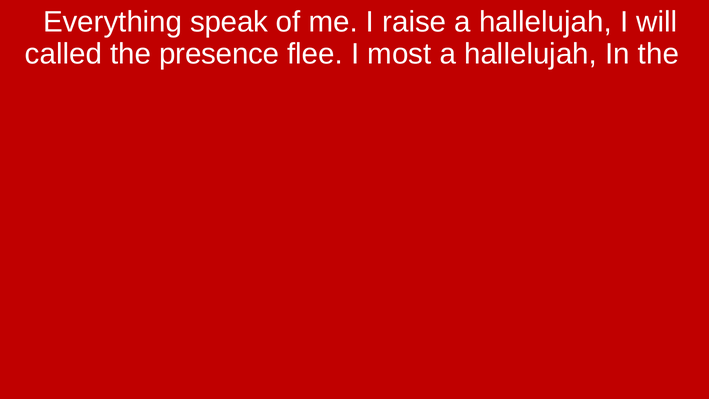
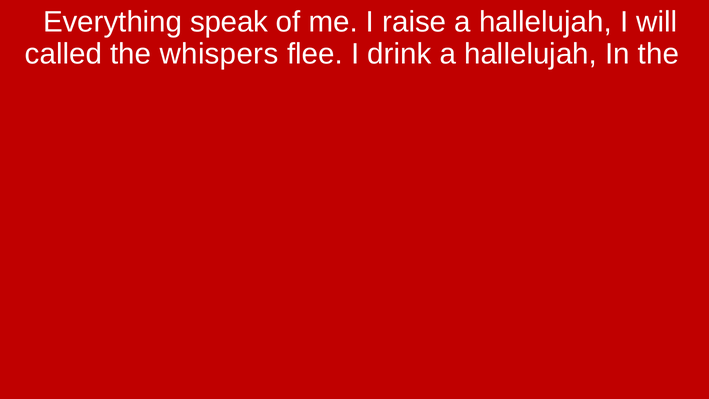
presence: presence -> whispers (219, 54)
most: most -> drink (399, 54)
